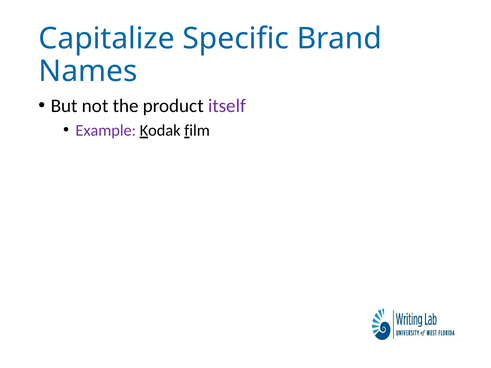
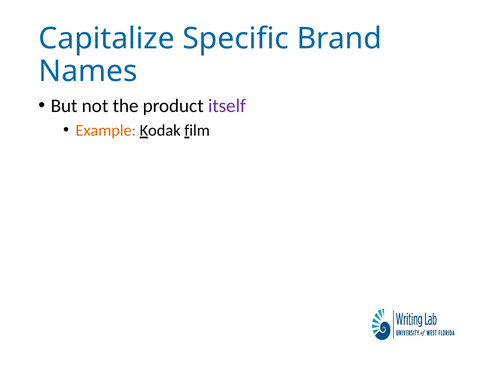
Example colour: purple -> orange (106, 131)
